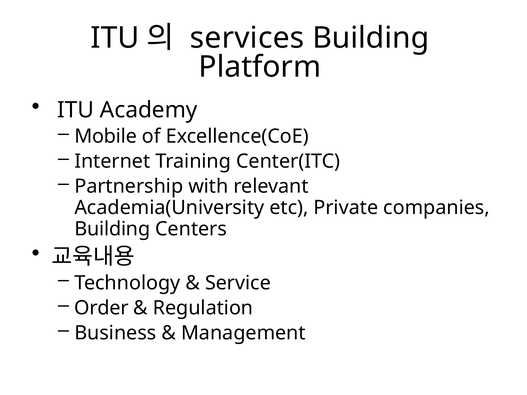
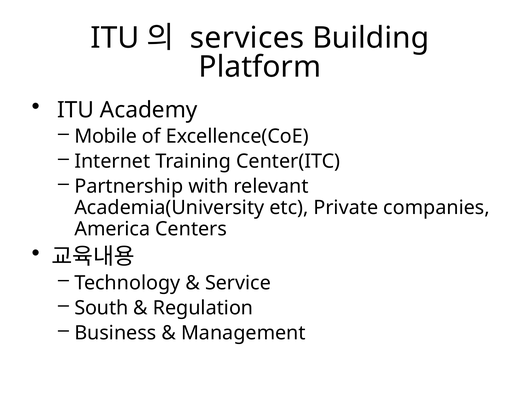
Building: Building -> America (112, 229)
Order: Order -> South (101, 308)
